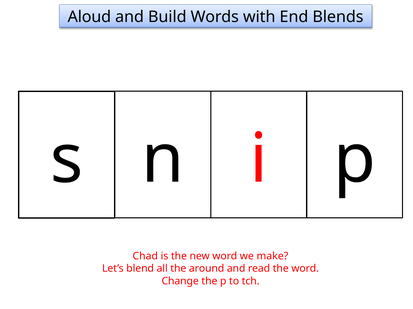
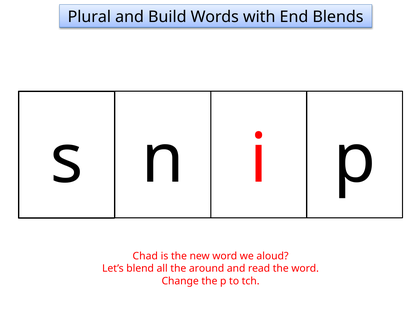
Aloud: Aloud -> Plural (89, 17)
make: make -> aloud (272, 257)
